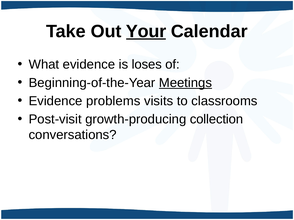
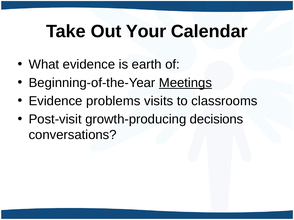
Your underline: present -> none (146, 31)
loses: loses -> earth (147, 65)
collection: collection -> decisions (216, 119)
